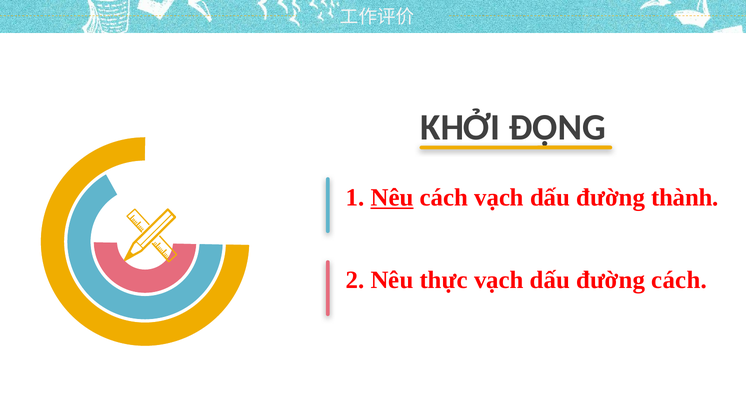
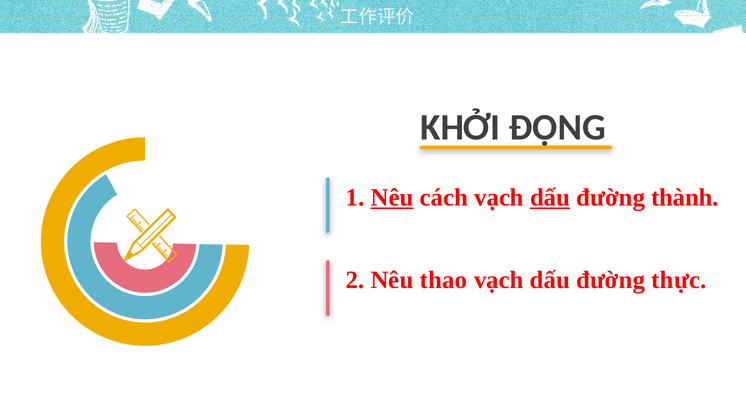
dấu underline: none -> present (550, 197)
thực: thực -> thao (444, 280)
đường cách: cách -> thực (679, 280)
